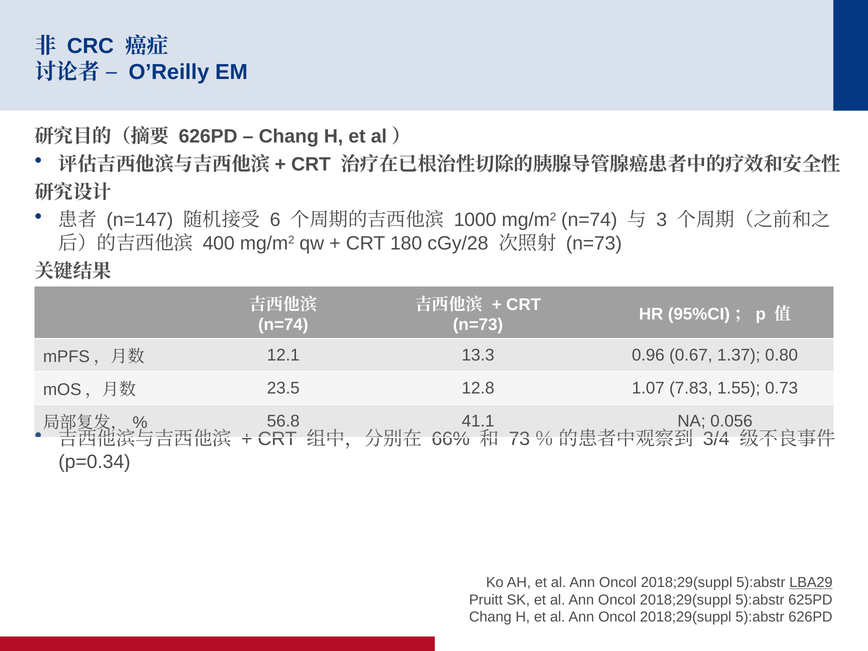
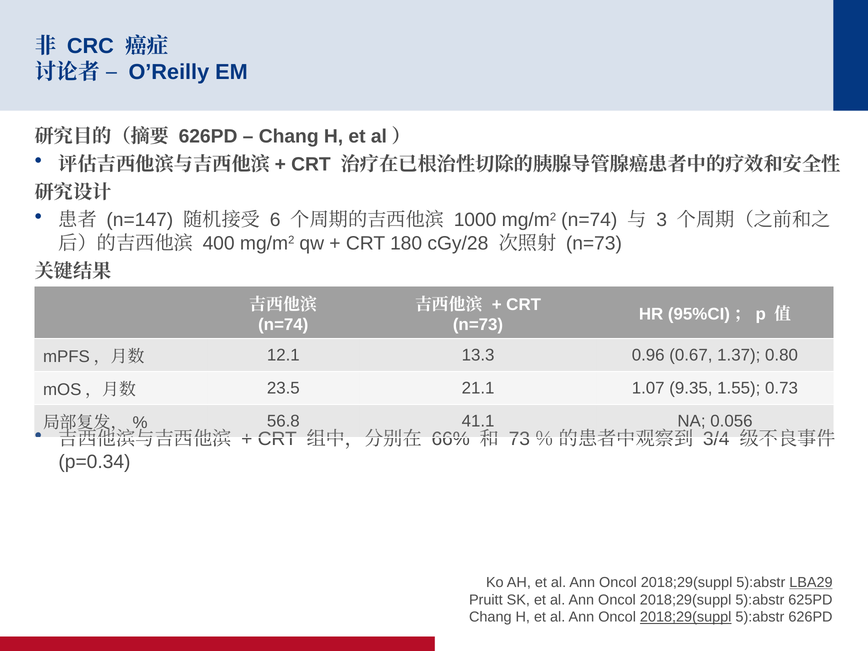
12.8: 12.8 -> 21.1 (478, 388)
7.83: 7.83 -> 9.35 (691, 388)
2018;29(suppl underline: none -> present (686, 617)
